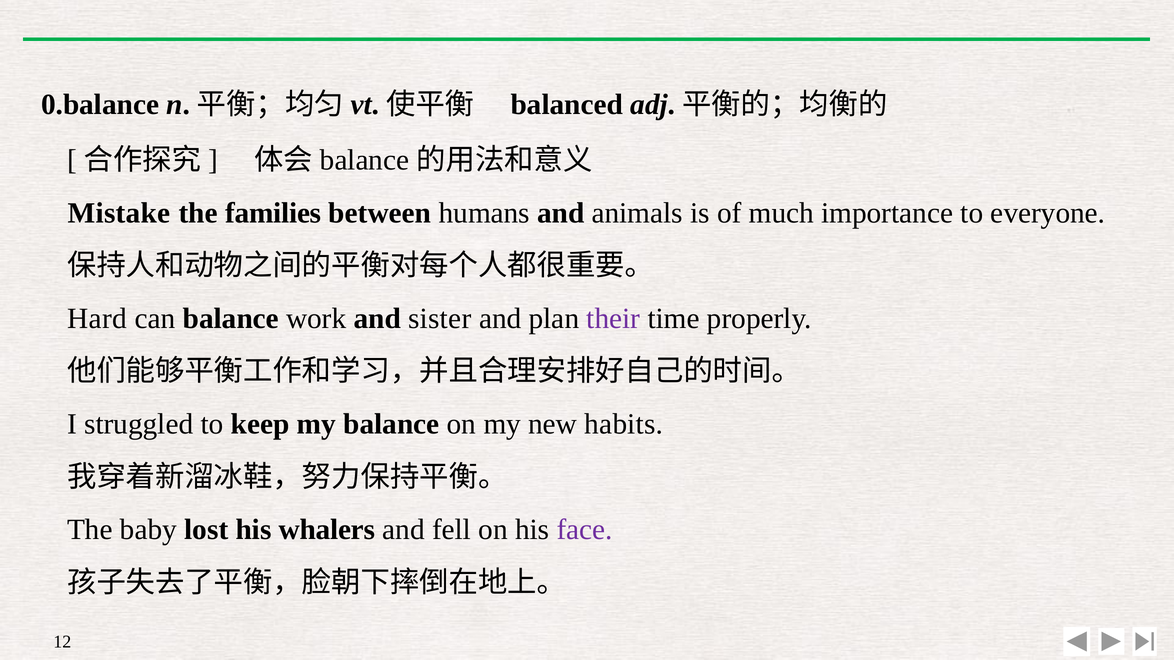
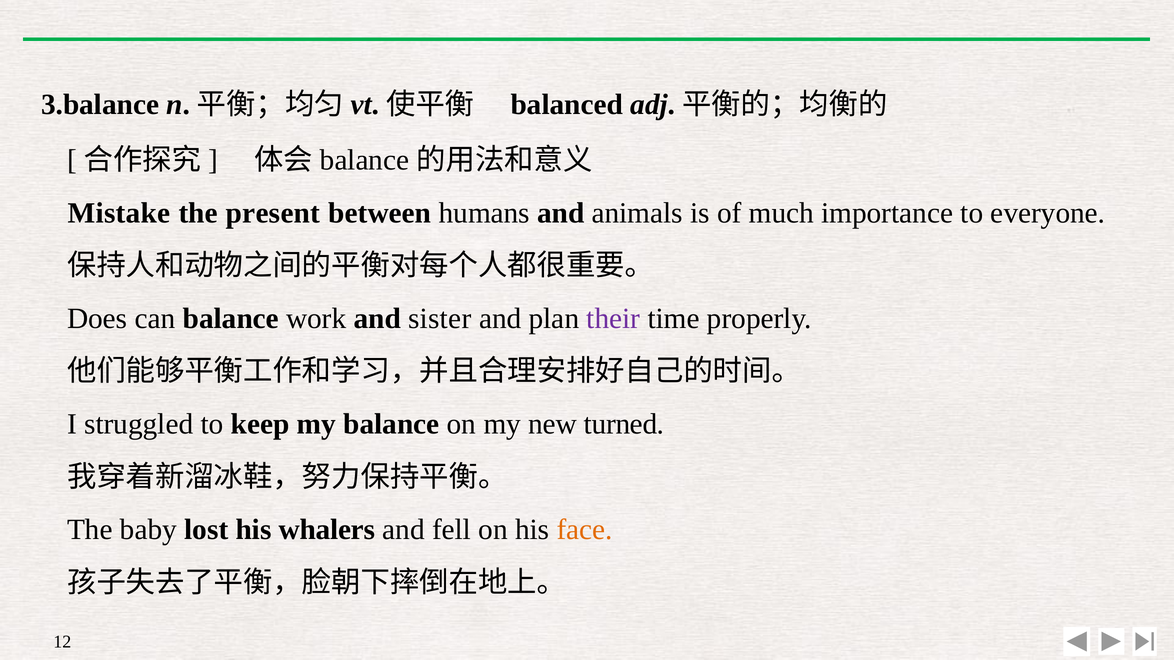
0.balance: 0.balance -> 3.balance (100, 105)
families: families -> present (273, 213)
Hard: Hard -> Does (97, 319)
habits: habits -> turned (624, 424)
face colour: purple -> orange (585, 530)
